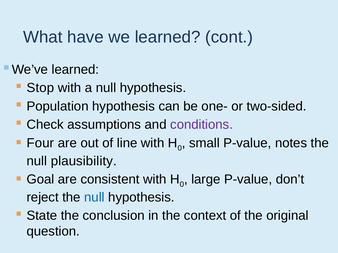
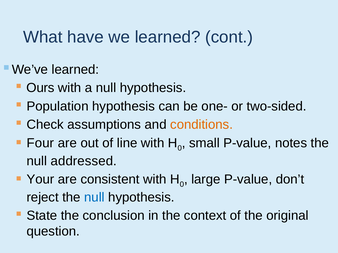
Stop: Stop -> Ours (41, 88)
conditions colour: purple -> orange (202, 125)
plausibility: plausibility -> addressed (84, 161)
Goal: Goal -> Your (40, 180)
